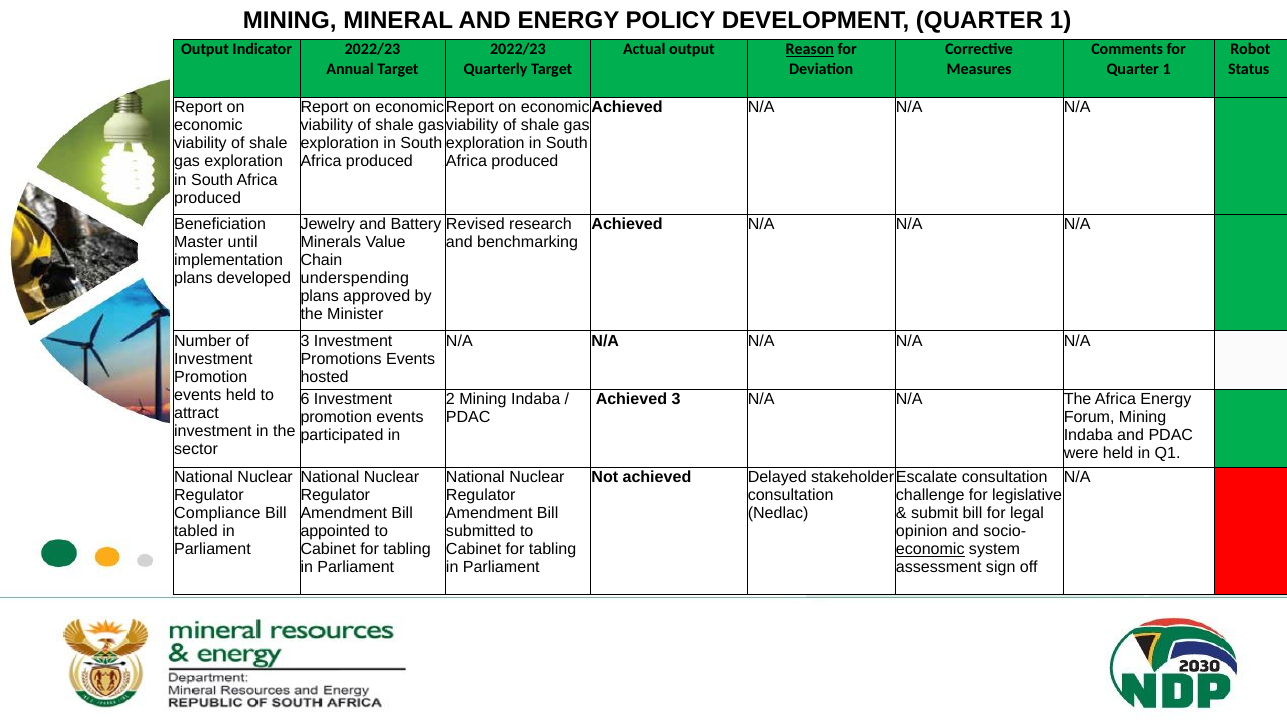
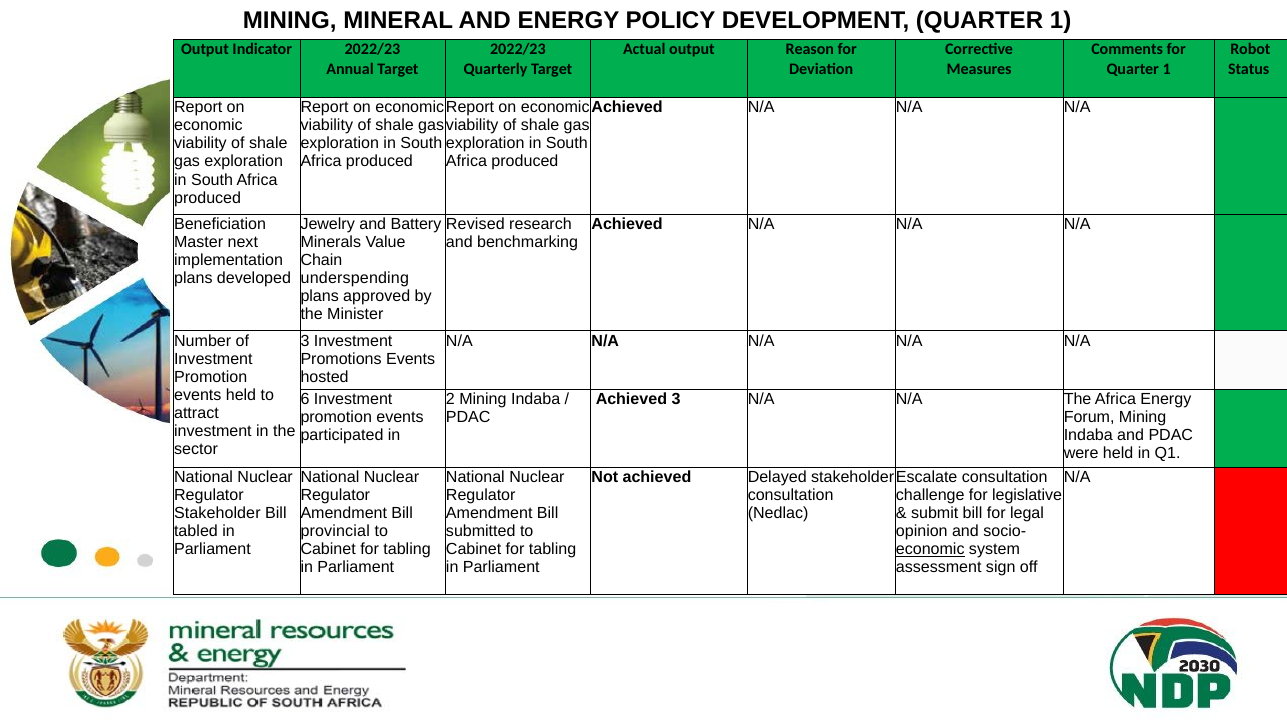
Reason underline: present -> none (810, 50)
until: until -> next (243, 242)
Compliance: Compliance -> Stakeholder (217, 513)
appointed: appointed -> provincial (335, 531)
